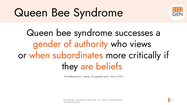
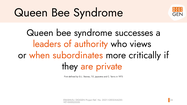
gender: gender -> leaders (47, 44)
beliefs: beliefs -> private (109, 67)
